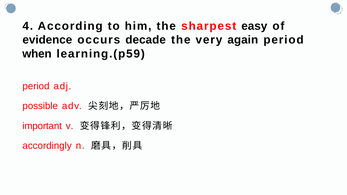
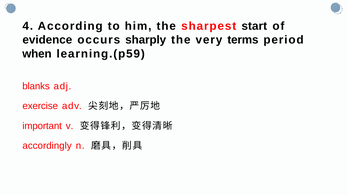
easy: easy -> start (254, 26)
decade: decade -> sharply (146, 40)
again: again -> terms (243, 40)
period: period -> blanks (36, 86)
possible: possible -> exercise (40, 106)
